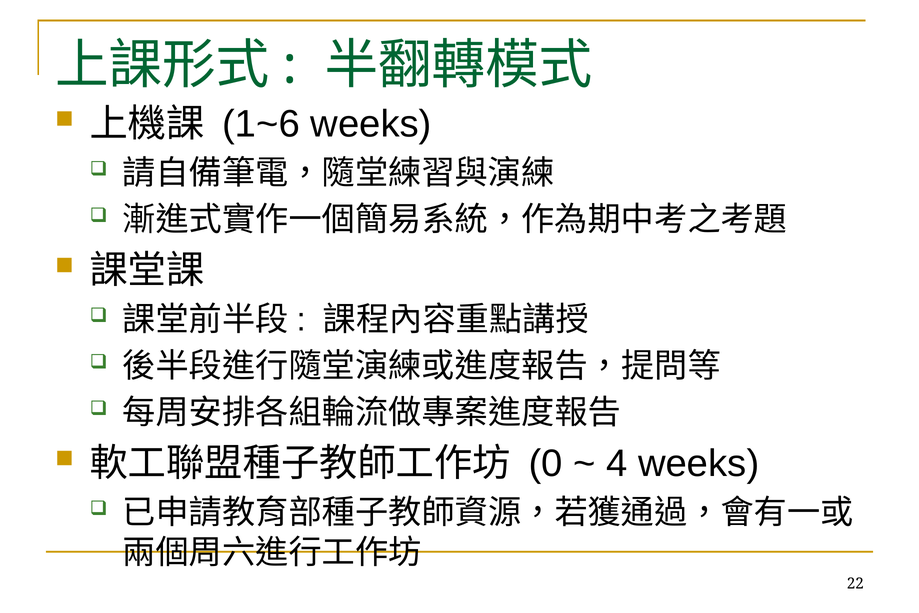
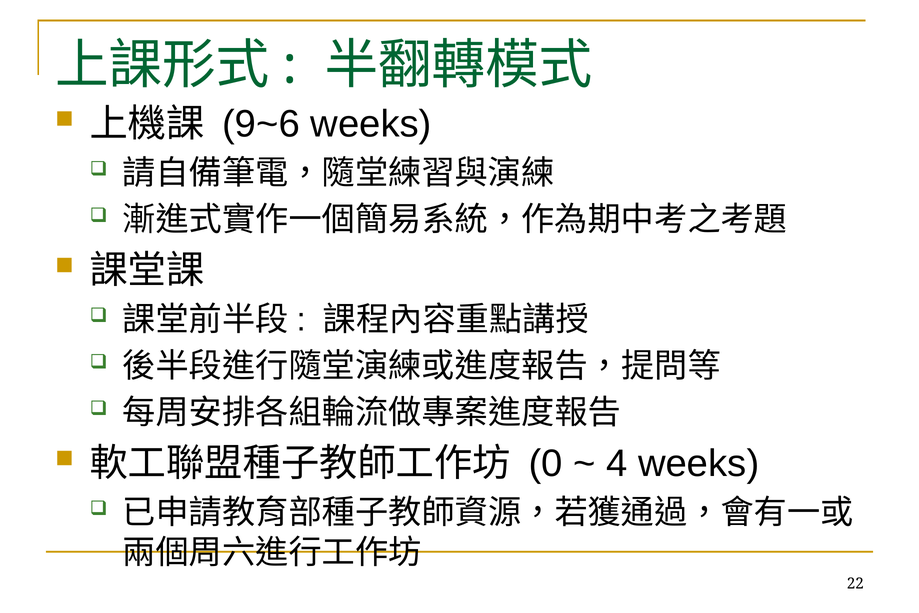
1~6: 1~6 -> 9~6 (261, 124)
